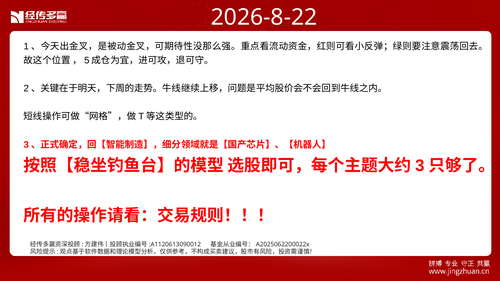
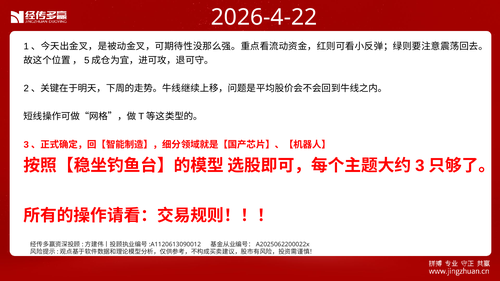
2026-8-22: 2026-8-22 -> 2026-4-22 (264, 17)
